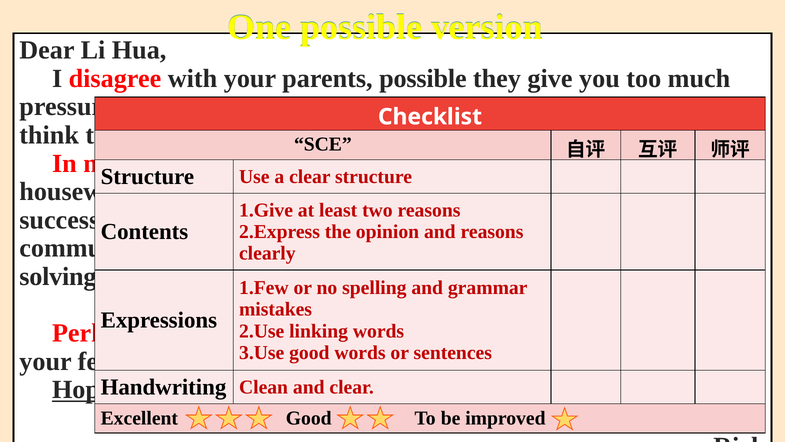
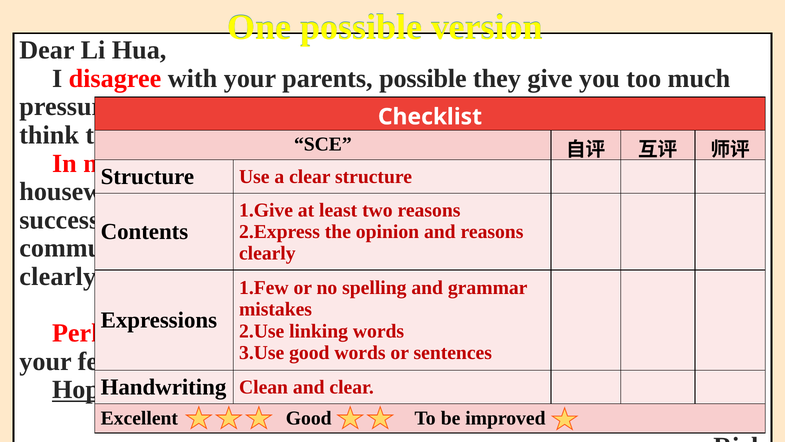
solving: solving -> clearly (58, 276)
